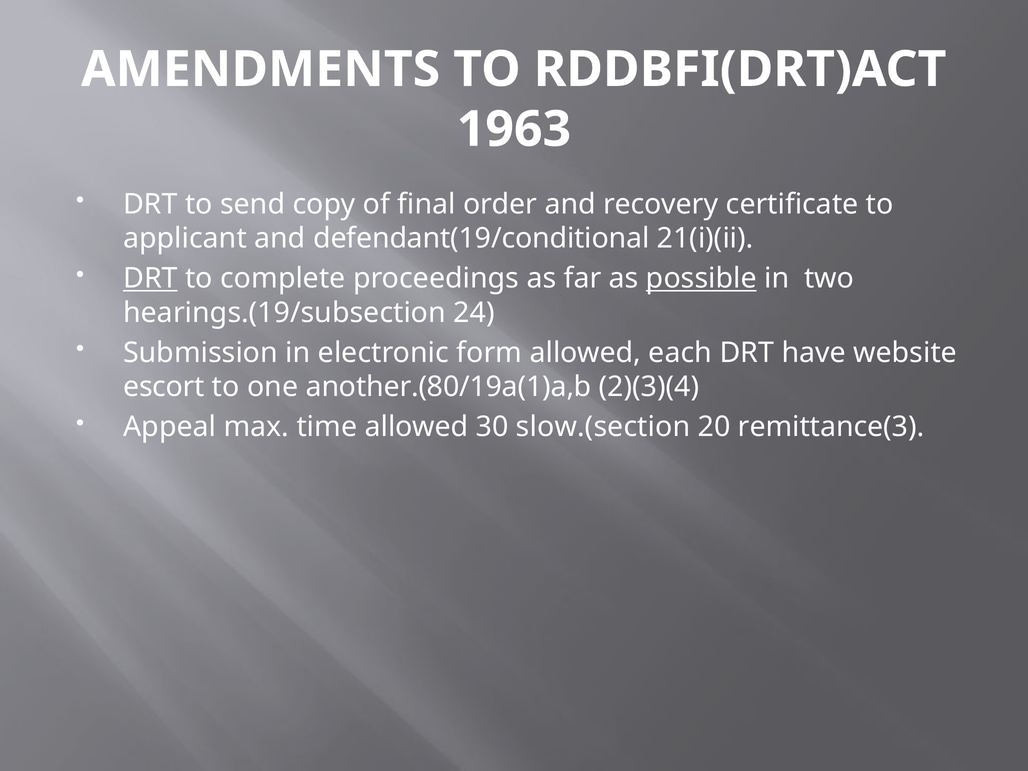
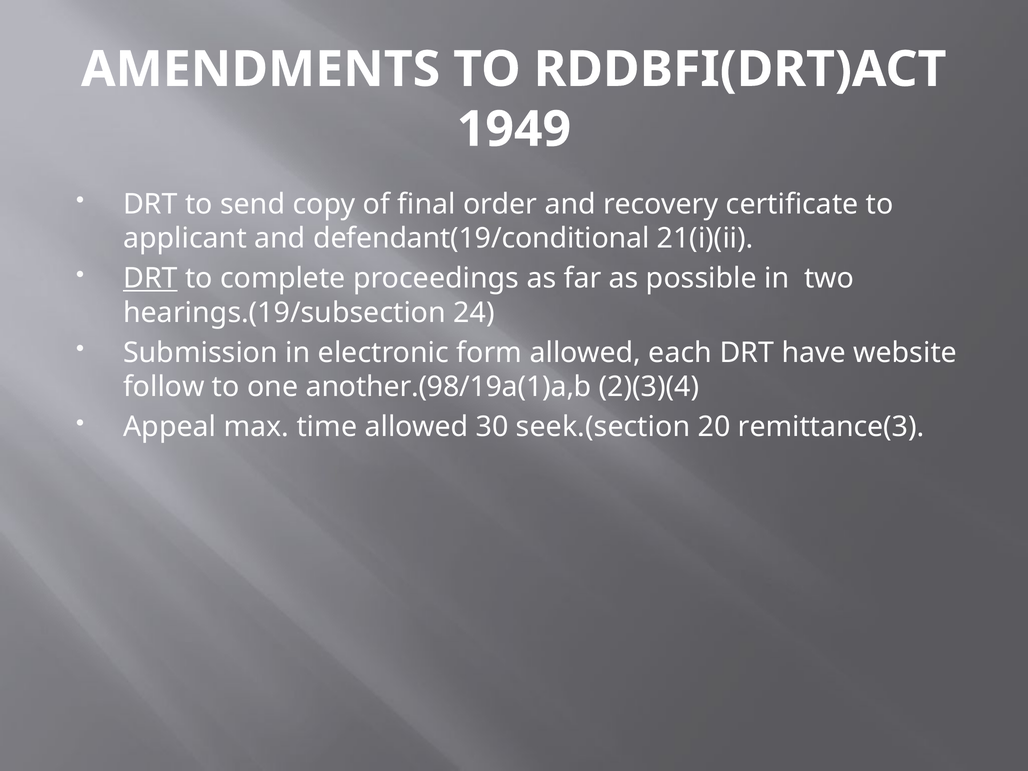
1963: 1963 -> 1949 (514, 129)
possible underline: present -> none (701, 278)
escort: escort -> follow (164, 387)
another.(80/19a(1)a,b: another.(80/19a(1)a,b -> another.(98/19a(1)a,b (449, 387)
slow.(section: slow.(section -> seek.(section (603, 427)
